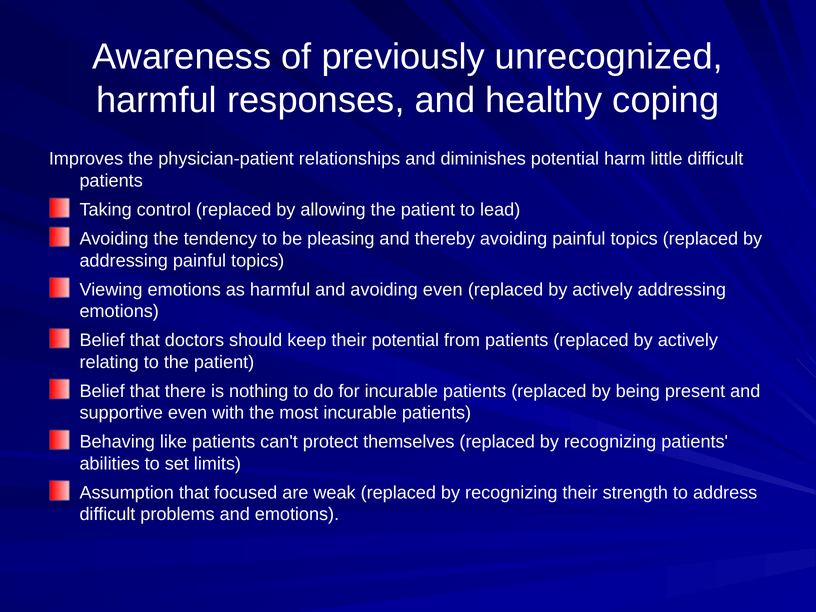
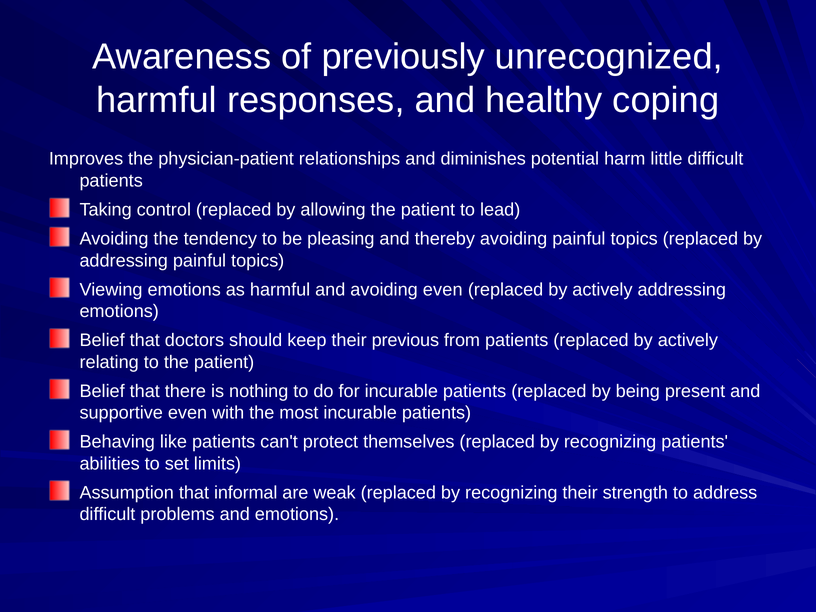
their potential: potential -> previous (405, 340)
focused: focused -> informal (246, 493)
